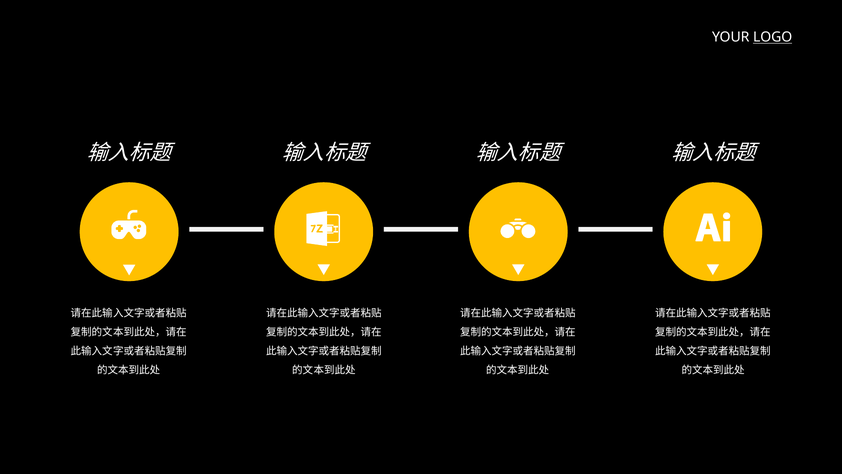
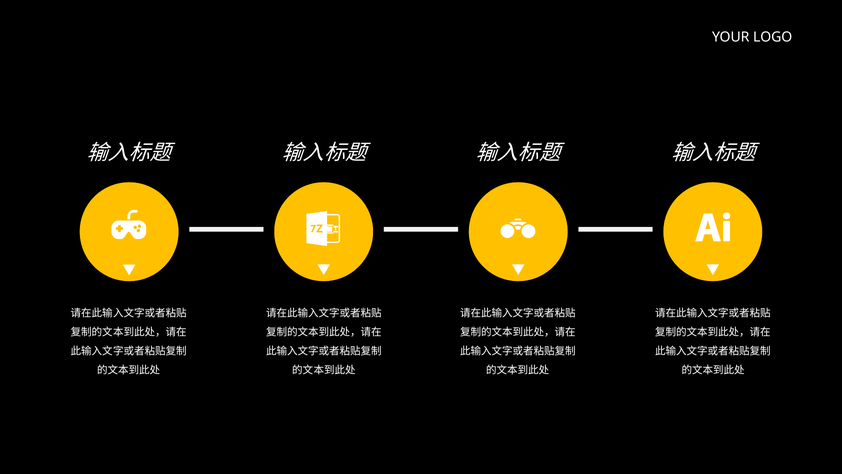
LOGO underline: present -> none (773, 37)
